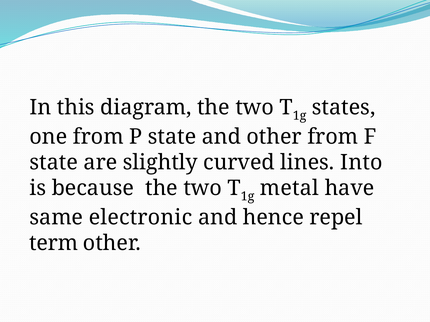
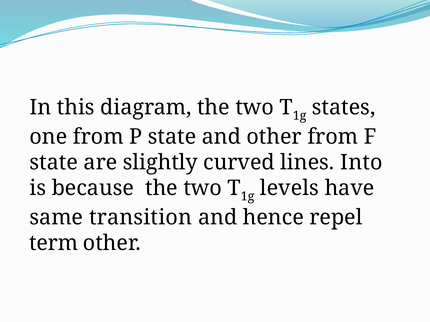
metal: metal -> levels (289, 188)
electronic: electronic -> transition (141, 218)
